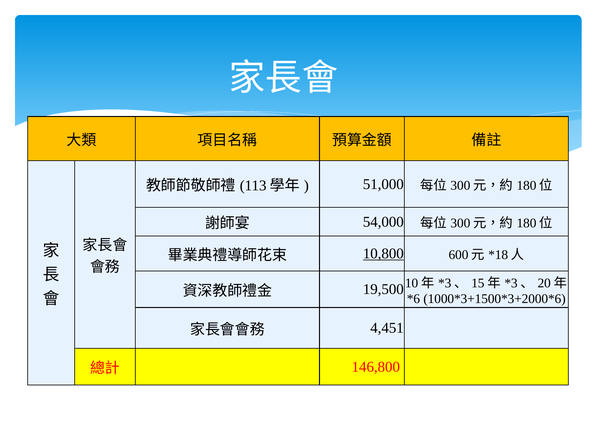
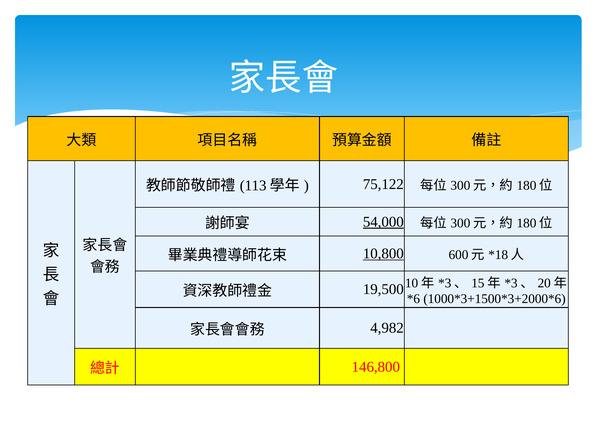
51,000: 51,000 -> 75,122 (383, 184)
54,000 underline: none -> present (383, 222)
4,451: 4,451 -> 4,982 (387, 328)
